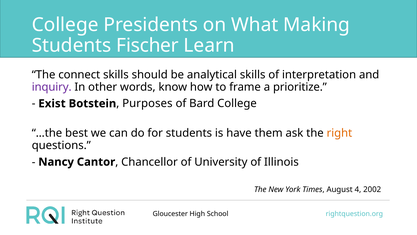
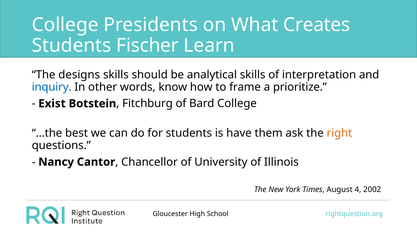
Making: Making -> Creates (317, 25)
connect: connect -> designs (79, 75)
inquiry colour: purple -> blue (52, 87)
Purposes: Purposes -> Fitchburg (147, 103)
